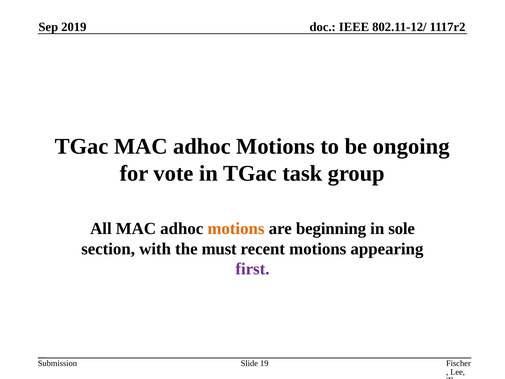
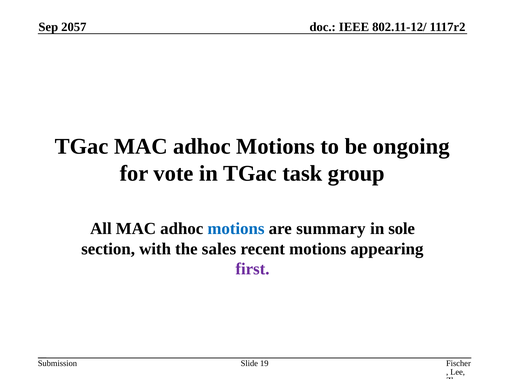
2019: 2019 -> 2057 (74, 27)
motions colour: orange -> blue (236, 228)
beginning: beginning -> summary (331, 228)
must: must -> sales (219, 249)
